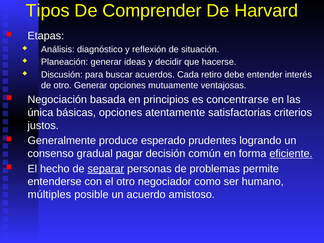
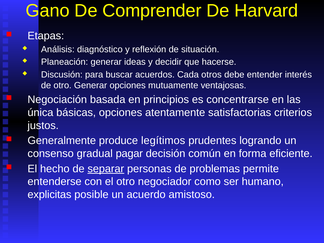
Tipos: Tipos -> Gano (48, 11)
retiro: retiro -> otros (211, 75)
esperado: esperado -> legítimos (163, 141)
eficiente underline: present -> none (291, 154)
múltiples: múltiples -> explicitas (49, 195)
